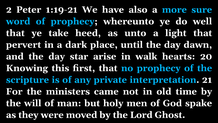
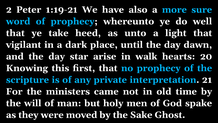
pervert: pervert -> vigilant (24, 45)
Lord: Lord -> Sake (141, 115)
